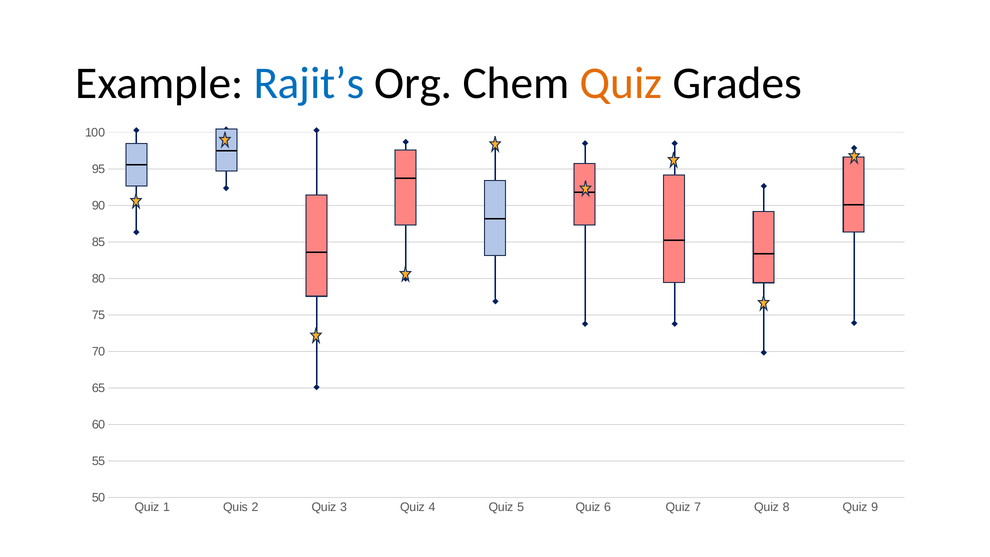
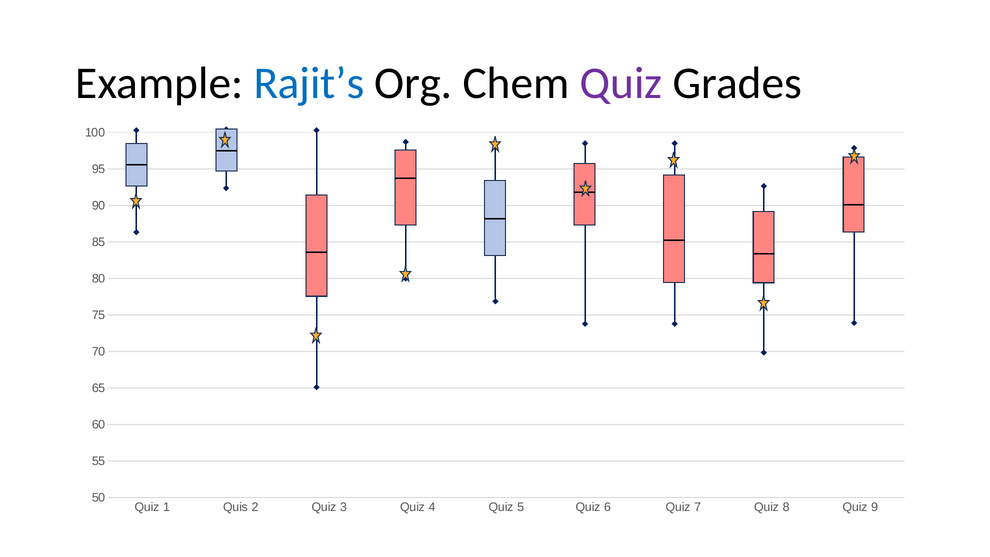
Quiz colour: orange -> purple (621, 83)
